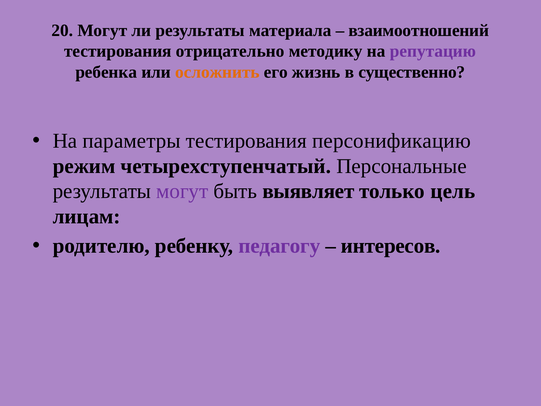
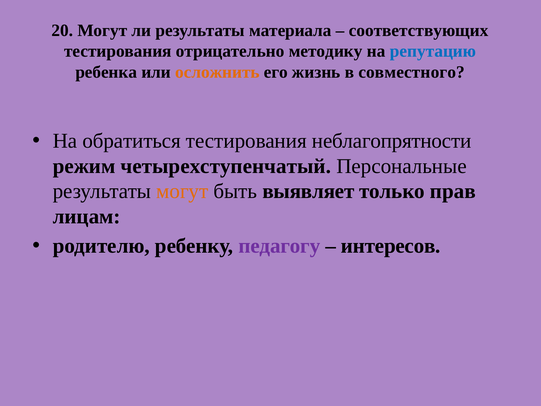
взаимоотношений: взаимоотношений -> соответствующих (419, 31)
репутацию colour: purple -> blue (433, 51)
существенно: существенно -> совместного (412, 72)
параметры: параметры -> обратиться (132, 141)
персонификацию: персонификацию -> неблагопрятности (392, 141)
могут colour: purple -> orange (182, 191)
цель: цель -> прав (453, 191)
